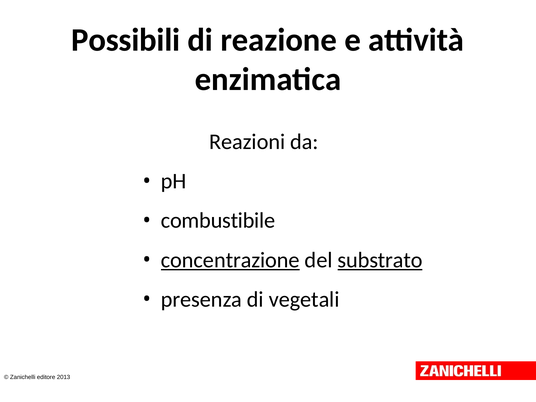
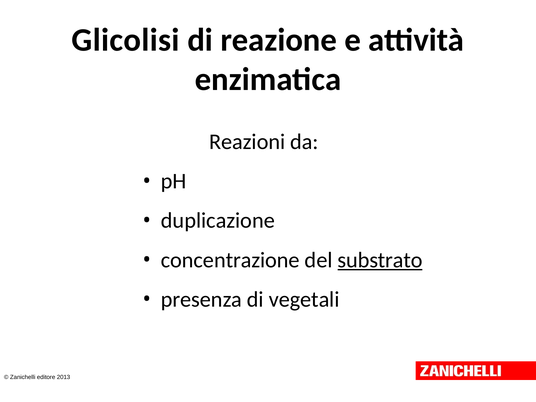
Possibili: Possibili -> Glicolisi (125, 40)
combustibile: combustibile -> duplicazione (218, 221)
concentrazione underline: present -> none (230, 260)
